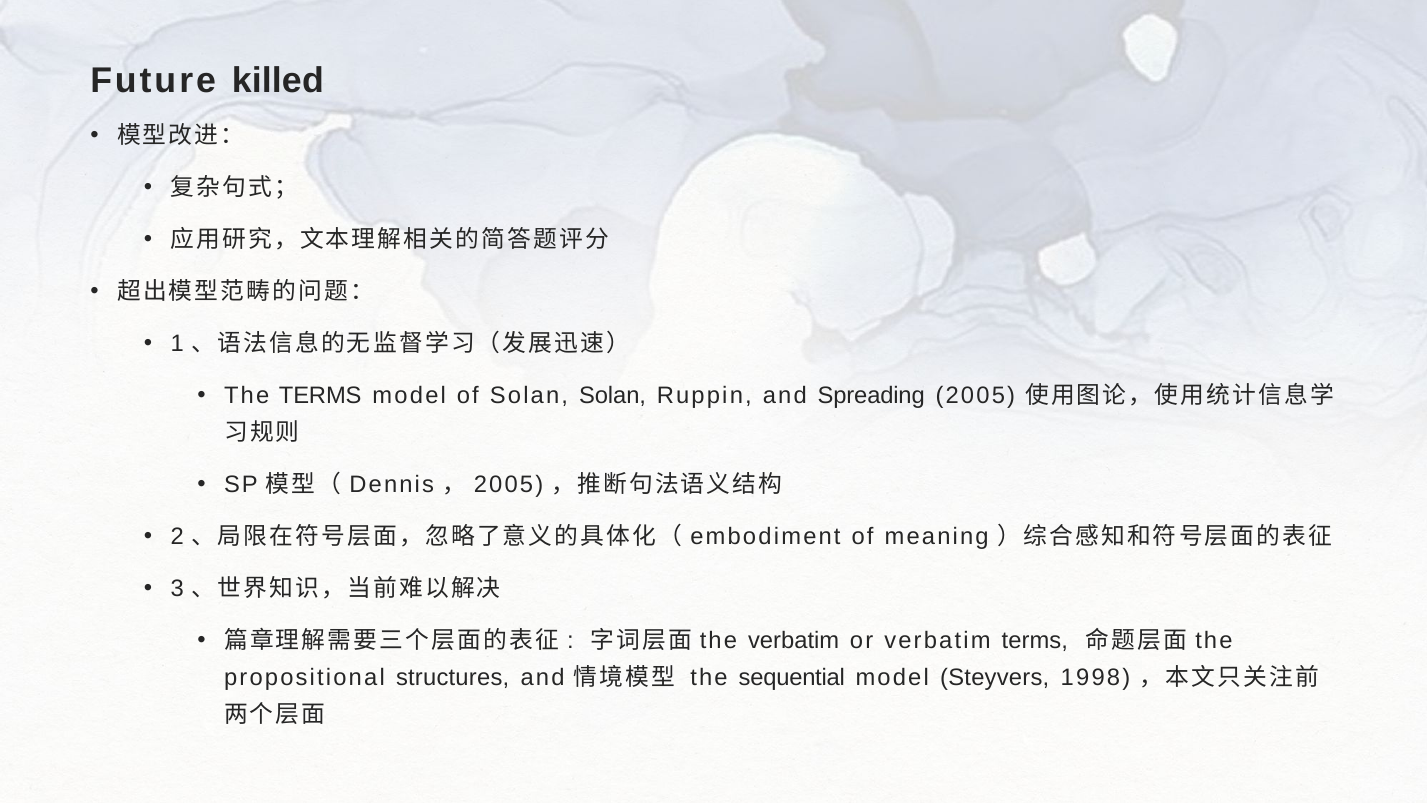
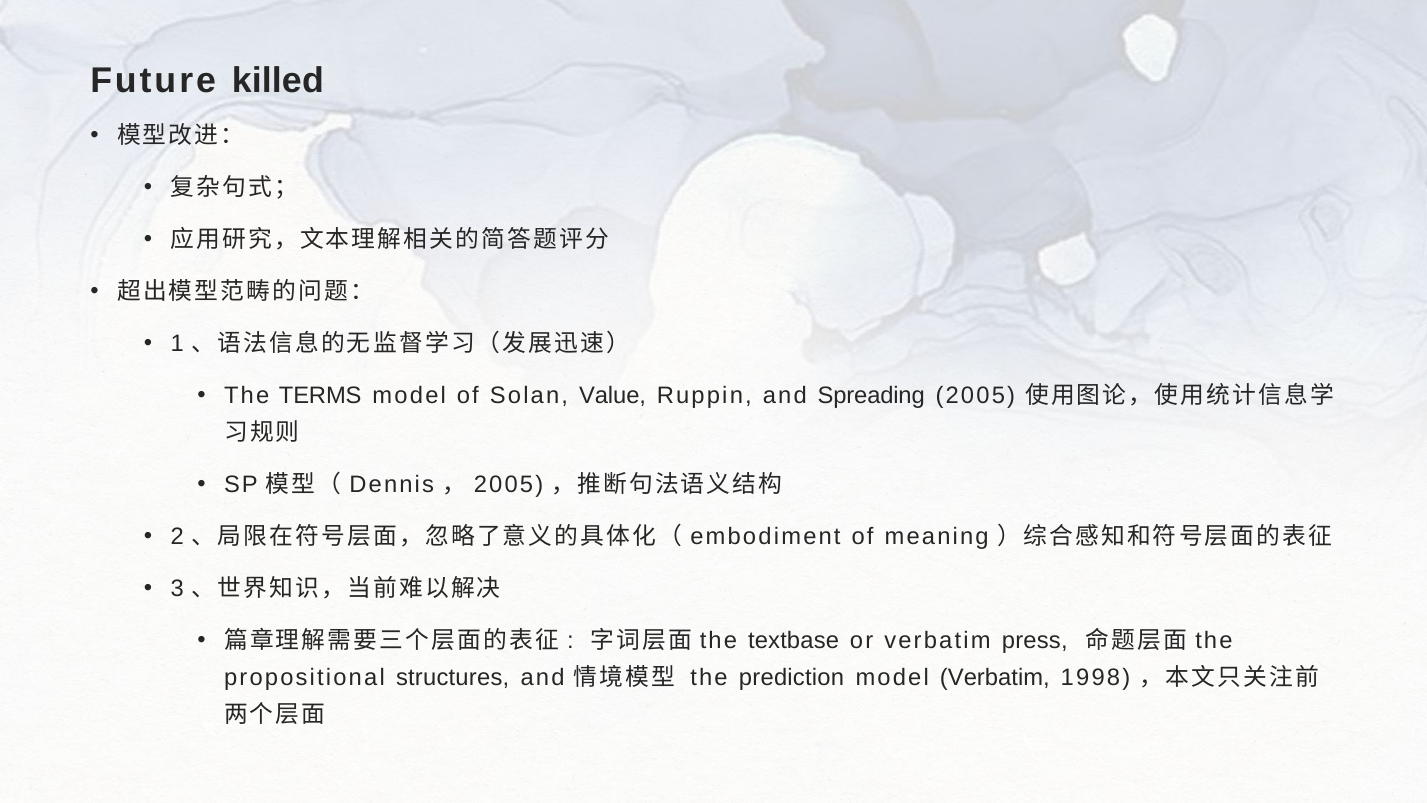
Solan Solan: Solan -> Value (613, 396)
the verbatim: verbatim -> textbase (794, 641)
verbatim terms: terms -> press (1035, 641)
sequential: sequential -> prediction (792, 678)
model Steyvers: Steyvers -> Verbatim (995, 678)
